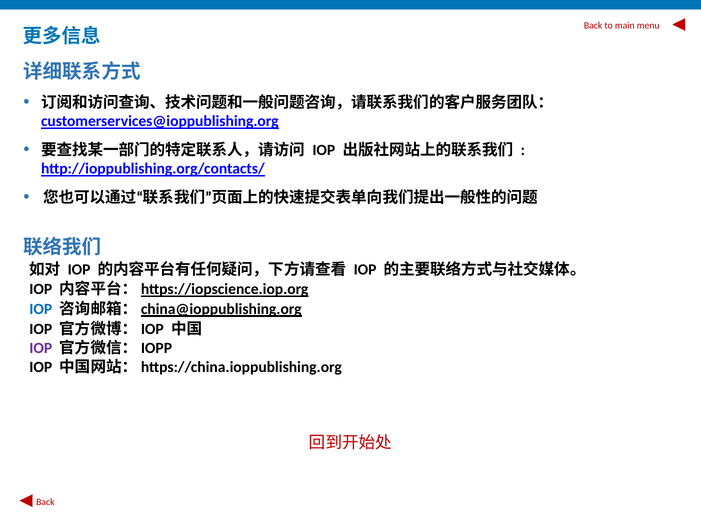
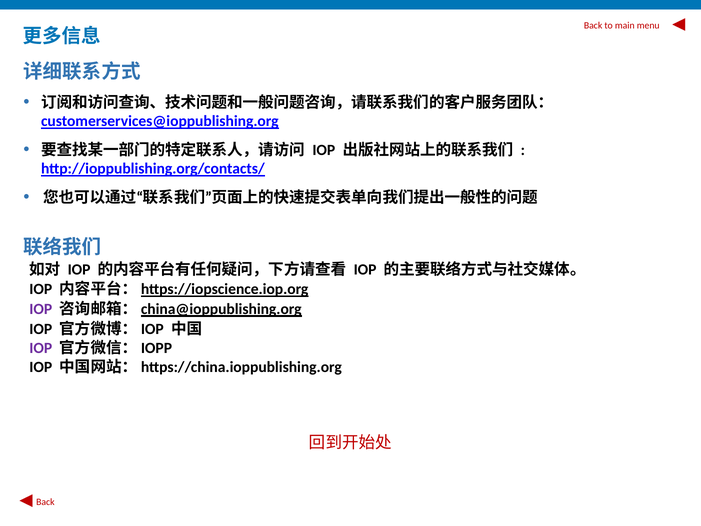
IOP colour: blue -> purple (41, 309)
